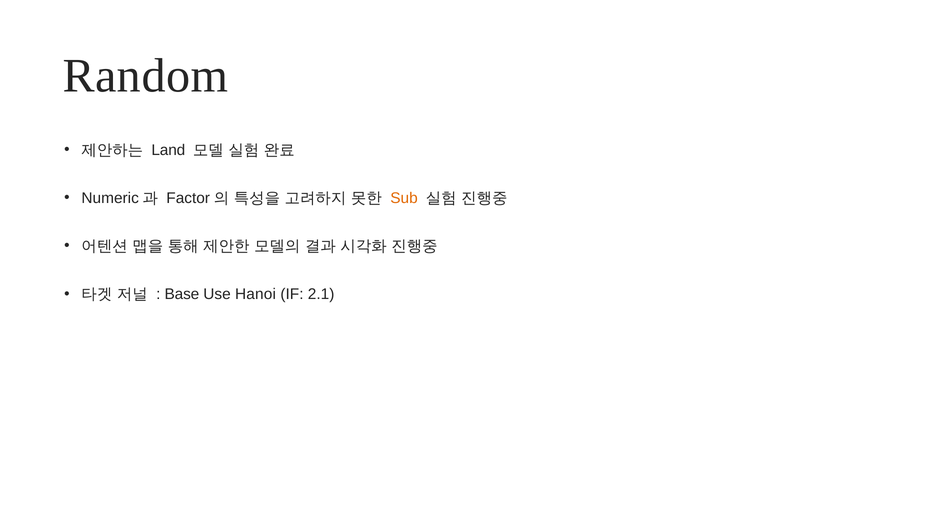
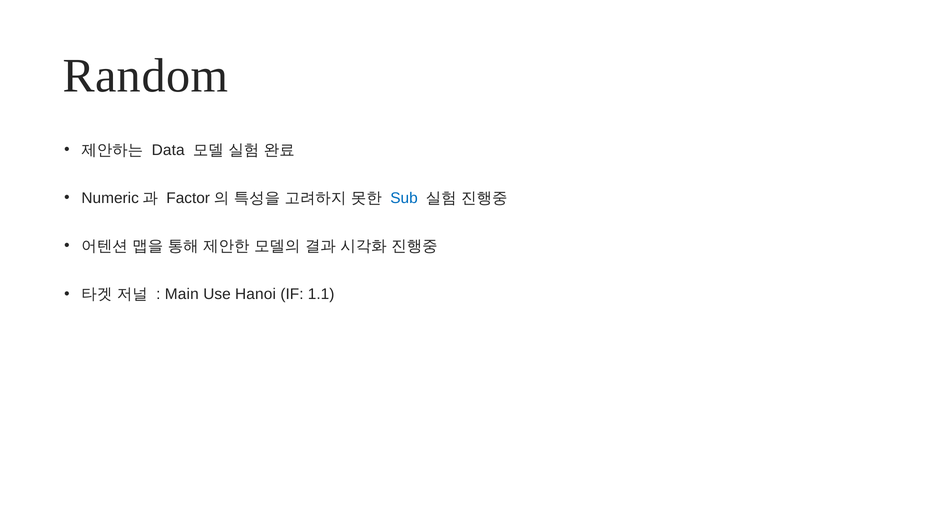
Land: Land -> Data (168, 150)
Sub colour: orange -> blue (404, 198)
Base: Base -> Main (182, 294)
2.1: 2.1 -> 1.1 (321, 294)
